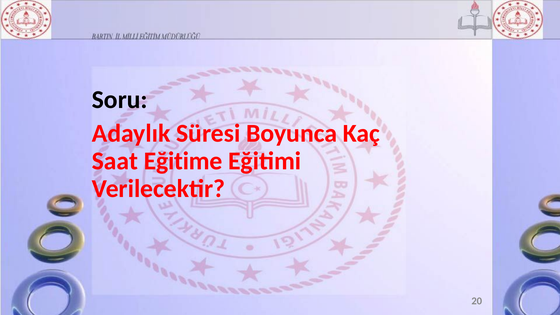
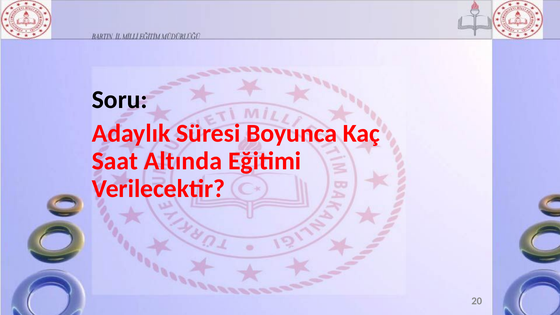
Eğitime: Eğitime -> Altında (183, 161)
